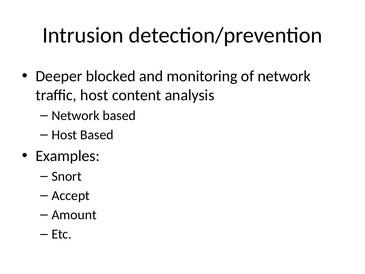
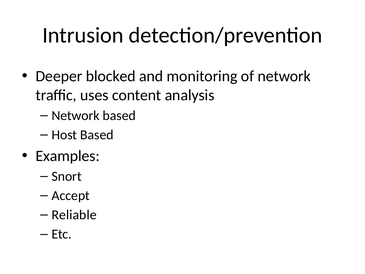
traffic host: host -> uses (94, 95)
Amount: Amount -> Reliable (74, 215)
